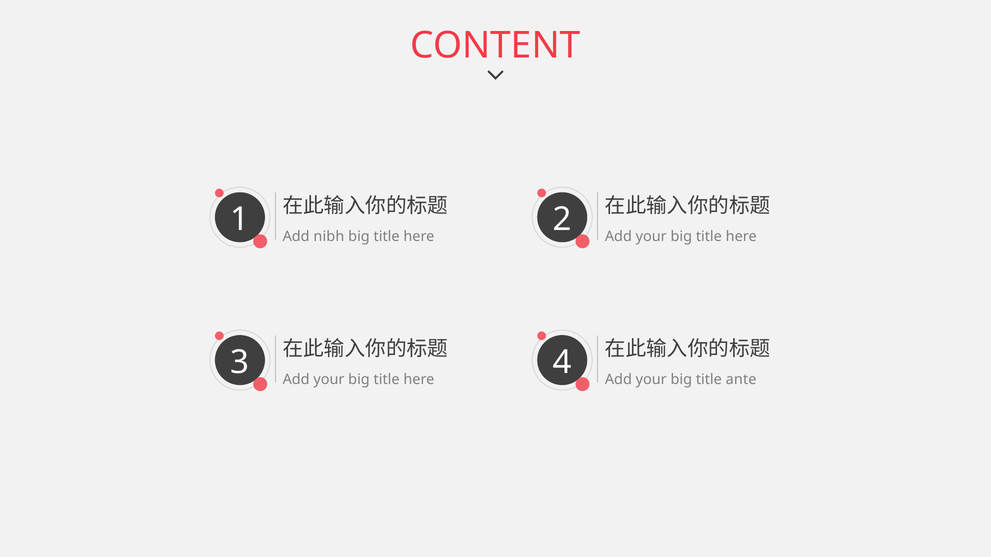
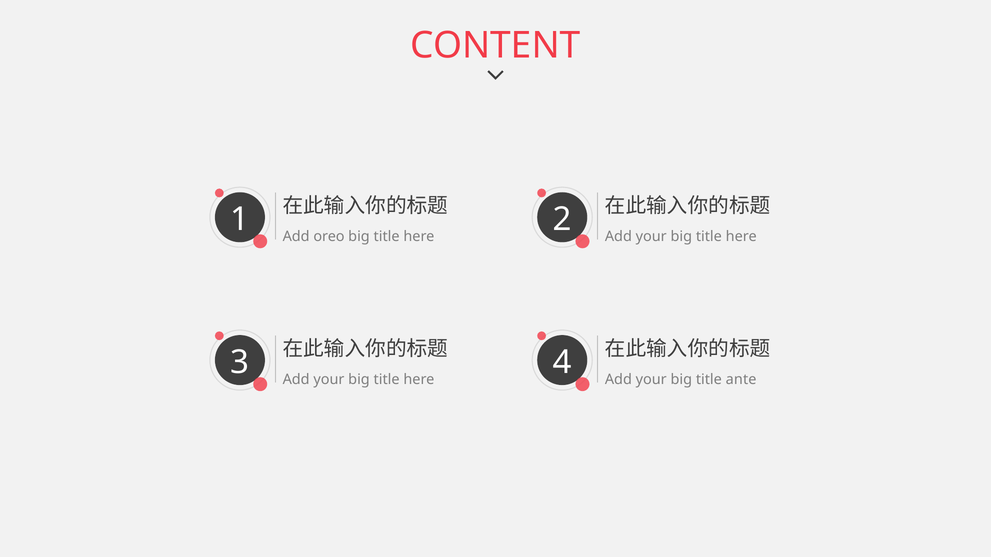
nibh: nibh -> oreo (329, 237)
